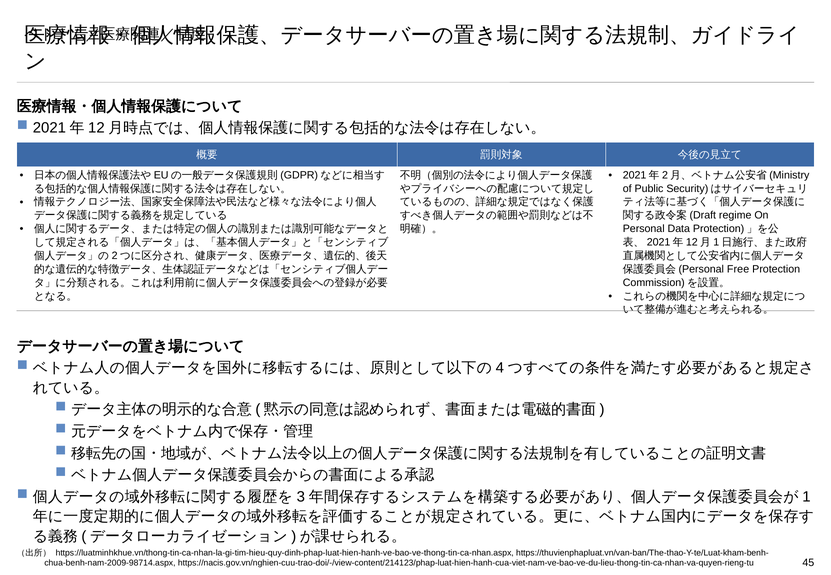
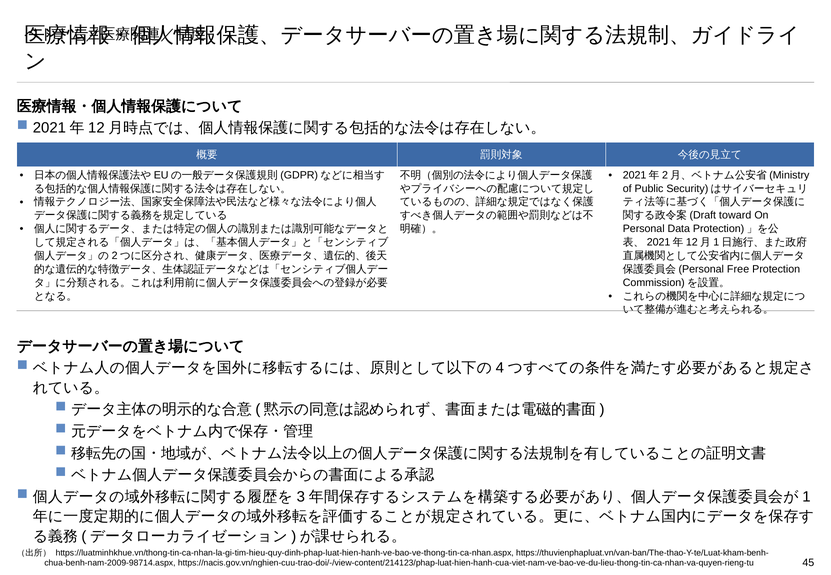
regime: regime -> toward (735, 216)
